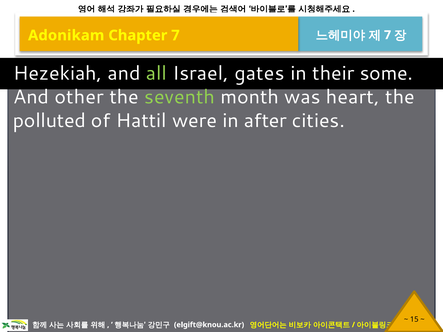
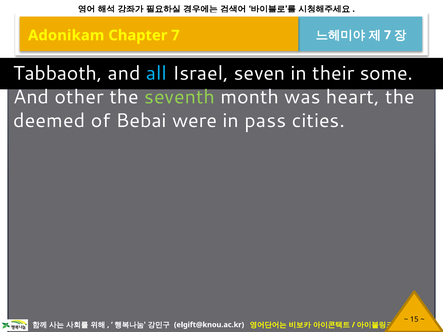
Hezekiah: Hezekiah -> Tabbaoth (58, 73)
all colour: light green -> light blue (156, 73)
gates: gates -> seven (260, 73)
polluted: polluted -> deemed (49, 121)
Hattil: Hattil -> Bebai (141, 121)
after: after -> pass (265, 121)
